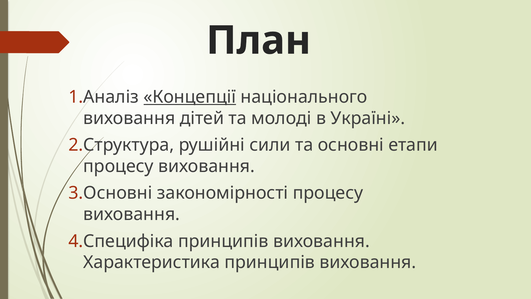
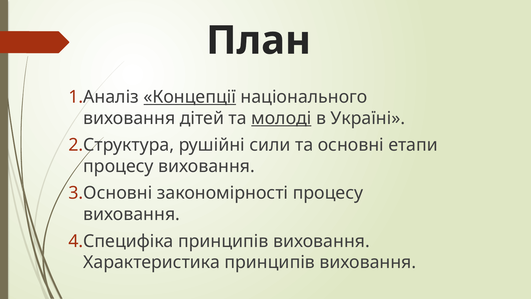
молоді underline: none -> present (281, 118)
